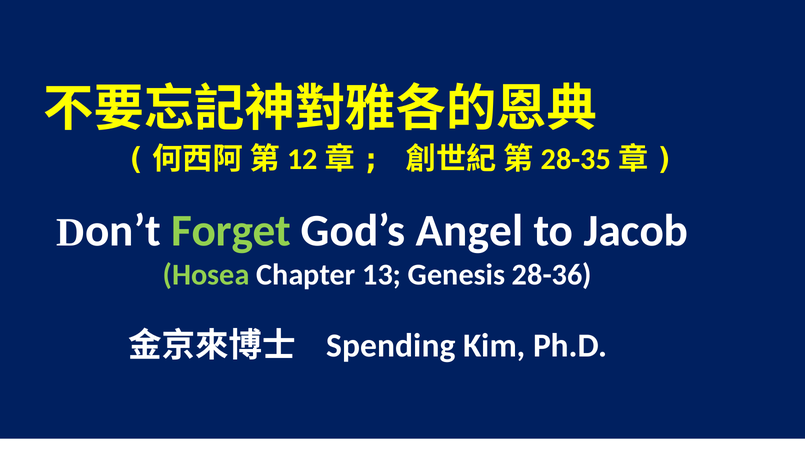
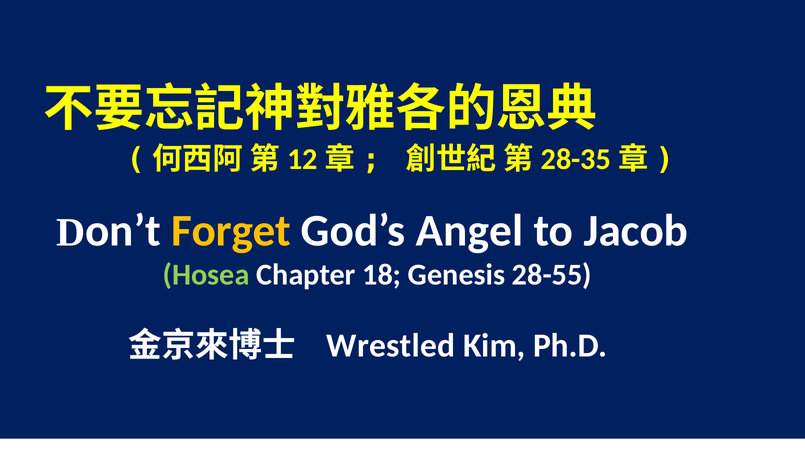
Forget colour: light green -> yellow (231, 231)
13: 13 -> 18 (382, 275)
28-36: 28-36 -> 28-55 (552, 275)
Spending: Spending -> Wrestled (391, 345)
